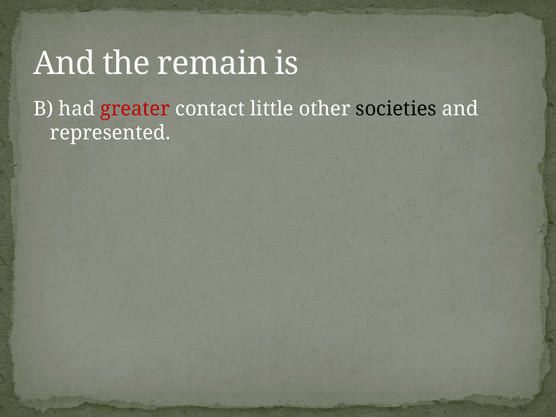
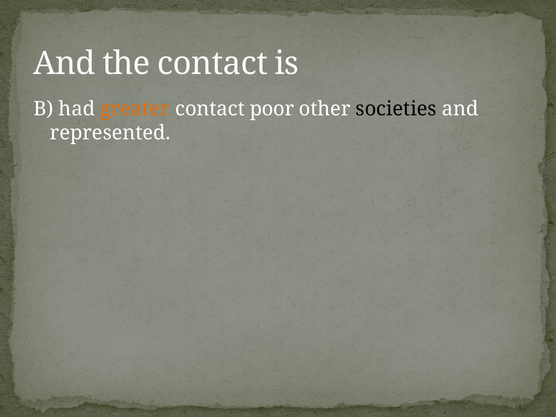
the remain: remain -> contact (213, 63)
greater colour: red -> orange (135, 109)
little: little -> poor (272, 109)
